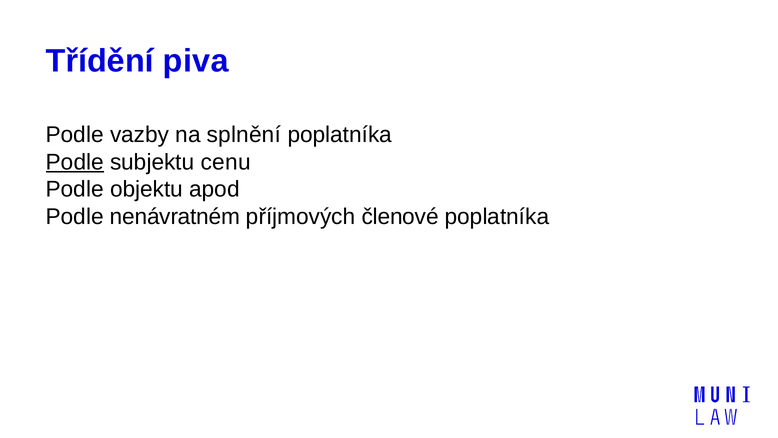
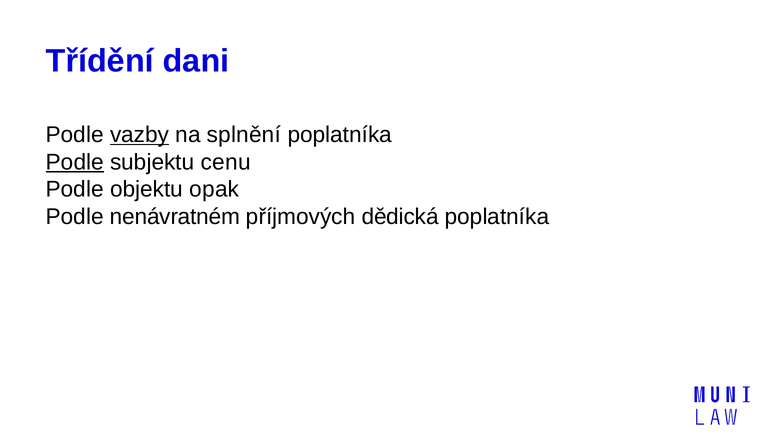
piva: piva -> dani (196, 61)
vazby underline: none -> present (140, 135)
apod: apod -> opak (214, 189)
členové: členové -> dědická (400, 216)
